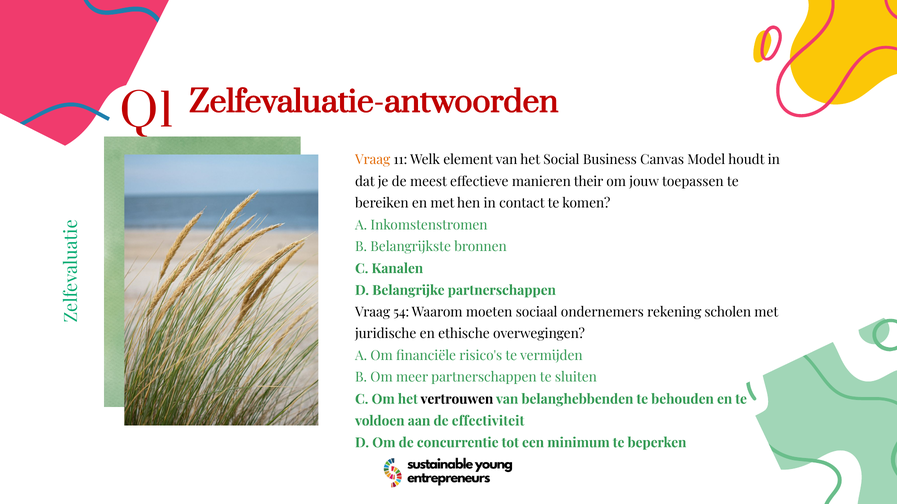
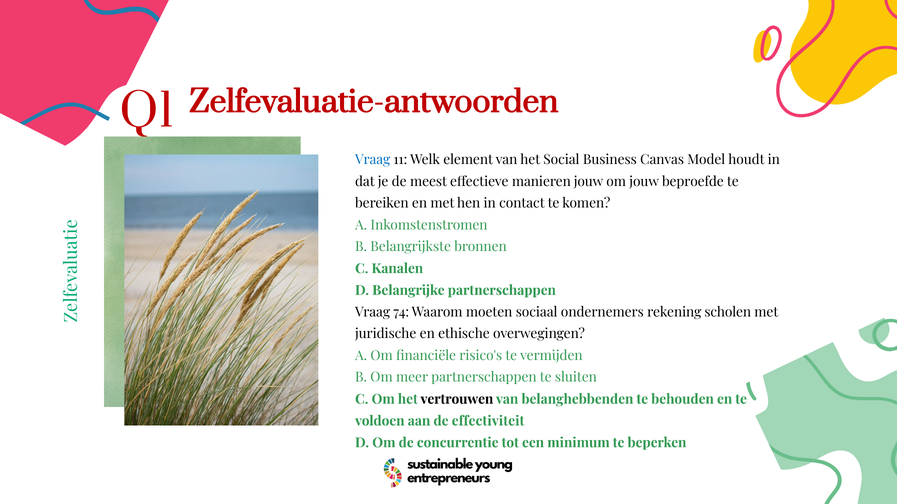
Vraag colour: orange -> blue (373, 160)
manieren their: their -> jouw (589, 182)
toepassen: toepassen -> beproefde (693, 182)
54: 54 -> 74 (401, 312)
